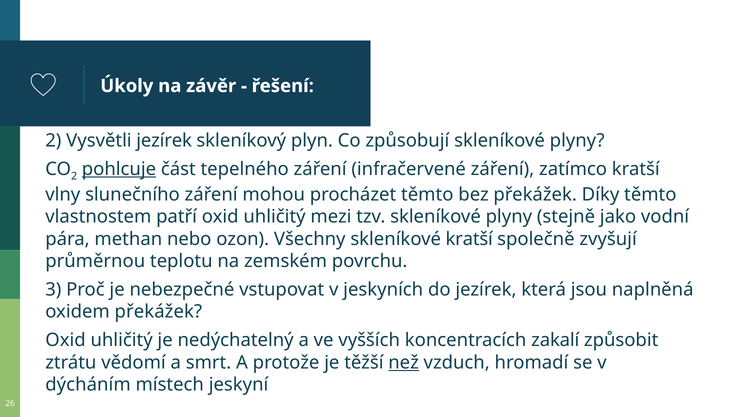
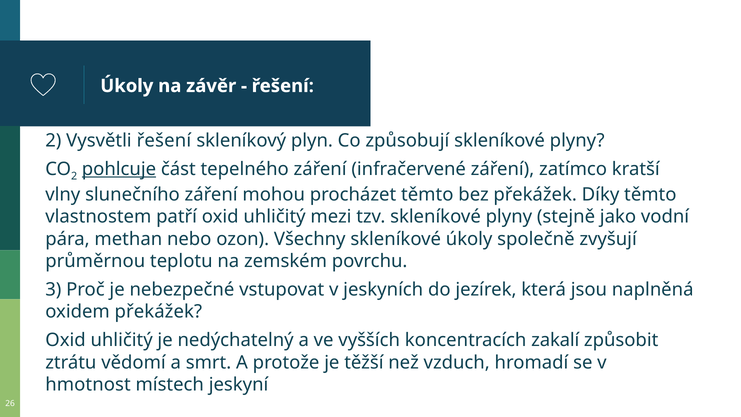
Vysvětli jezírek: jezírek -> řešení (164, 141)
skleníkové kratší: kratší -> úkoly (469, 239)
než underline: present -> none (404, 362)
dýcháním: dýcháním -> hmotnost (88, 385)
